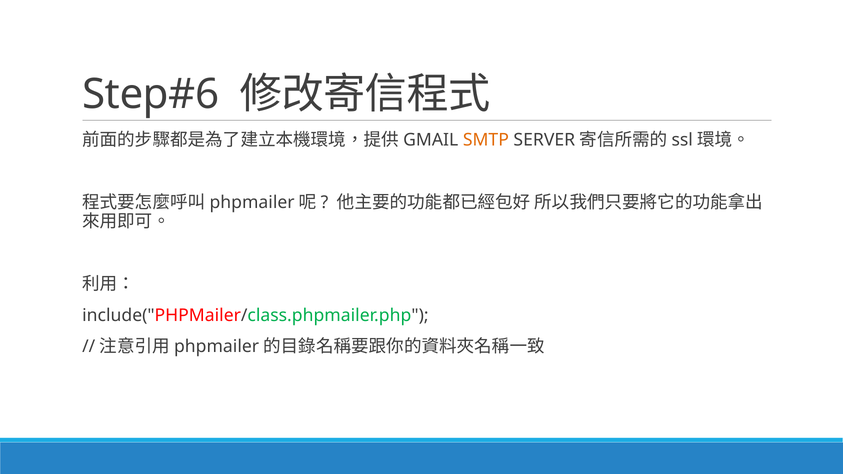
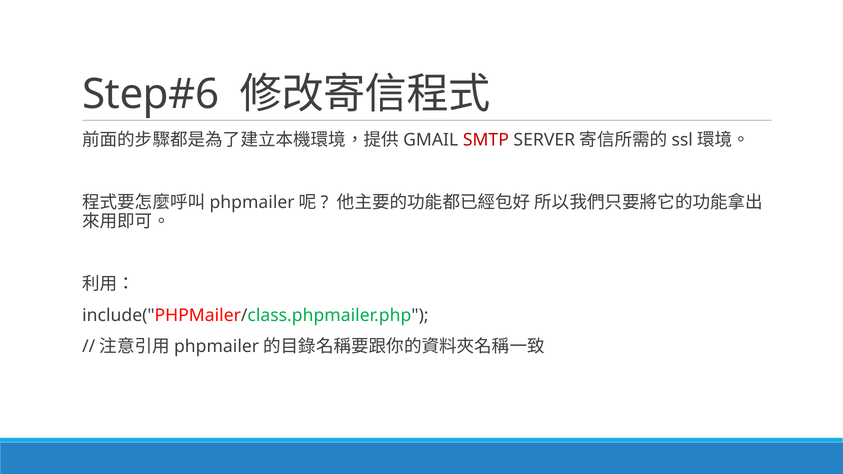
SMTP colour: orange -> red (486, 140)
